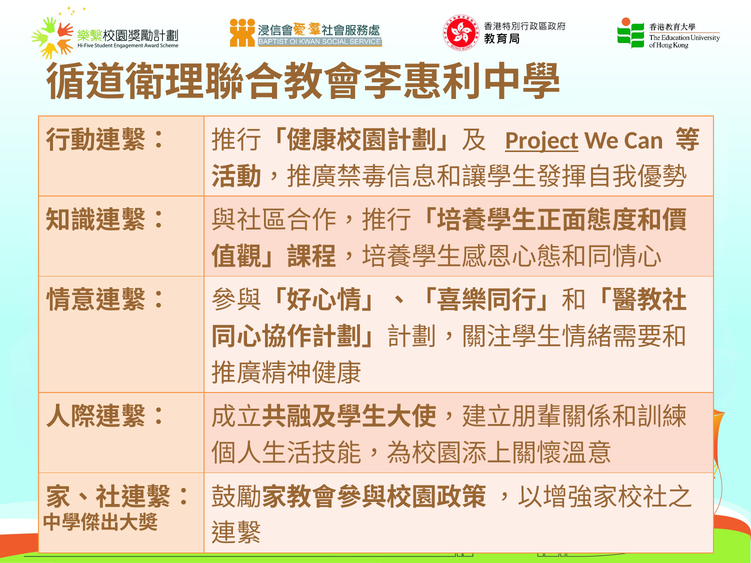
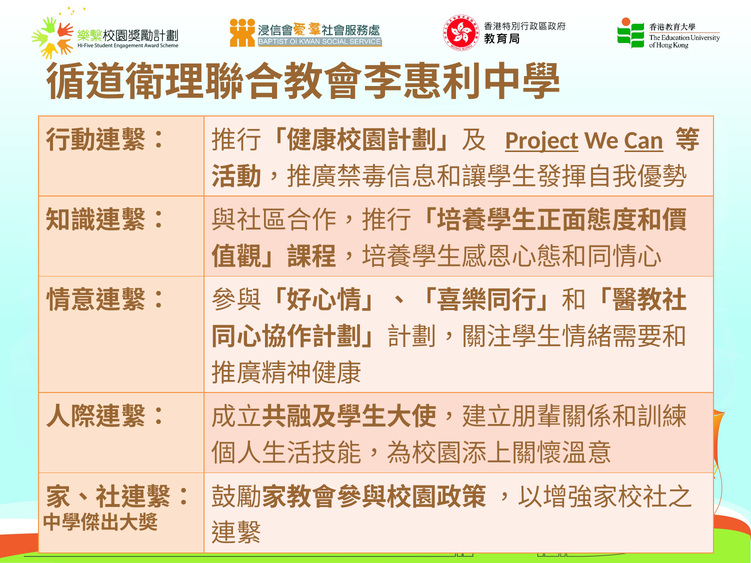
Can underline: none -> present (644, 141)
